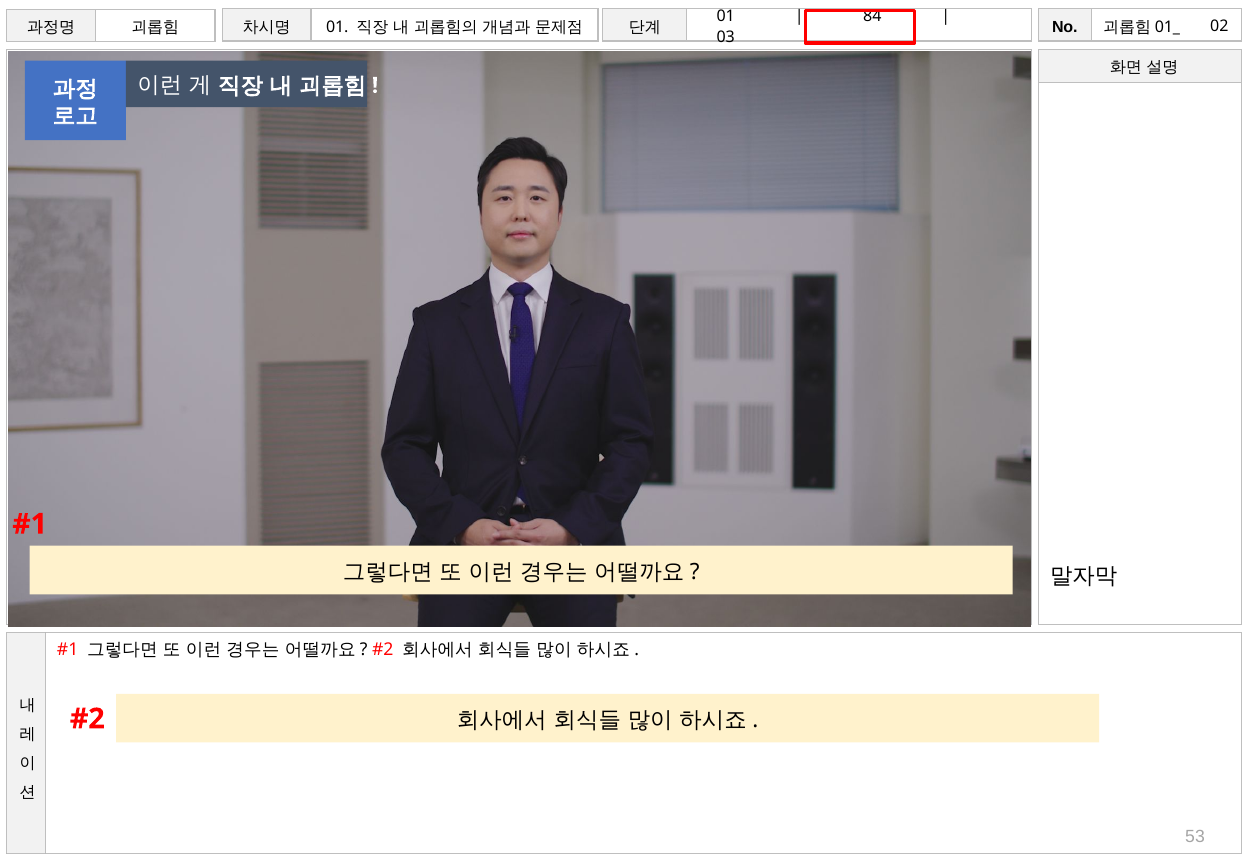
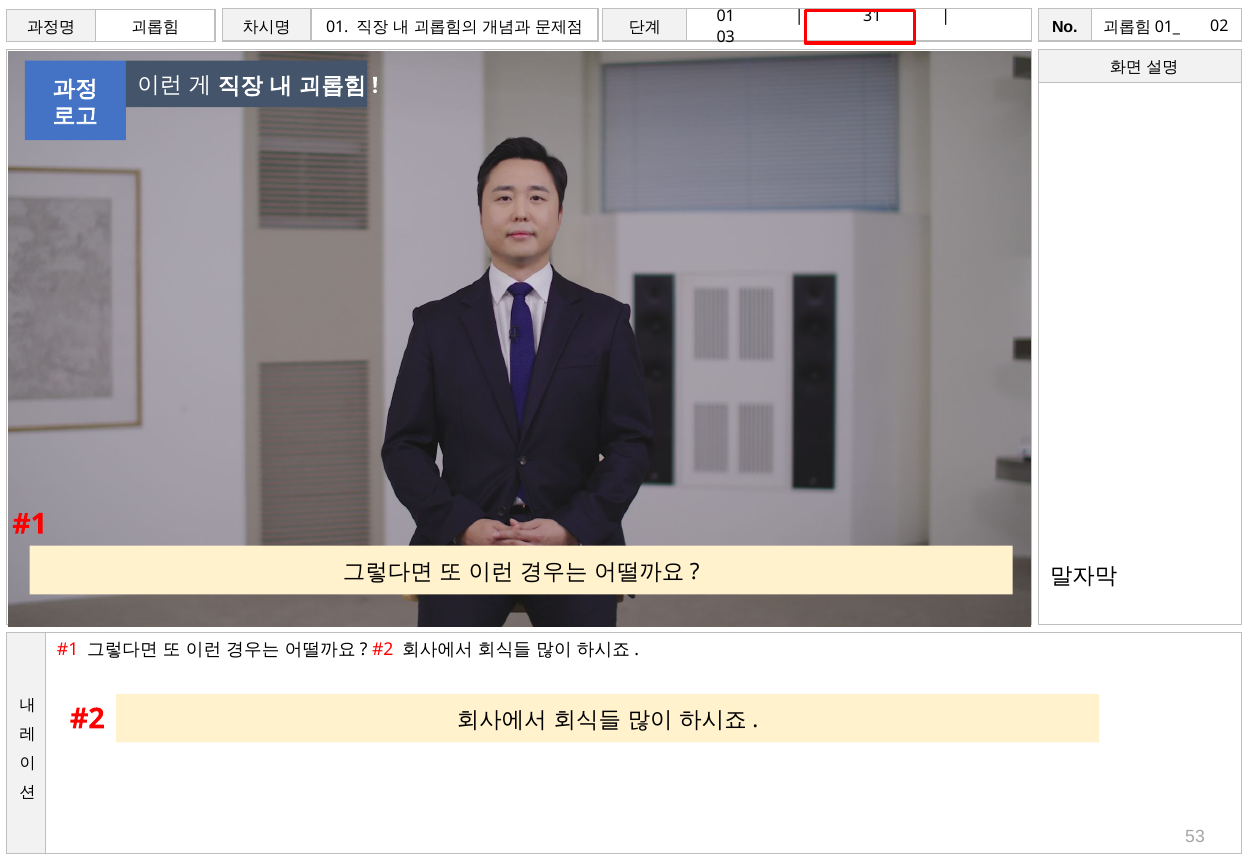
84: 84 -> 31 (872, 16)
